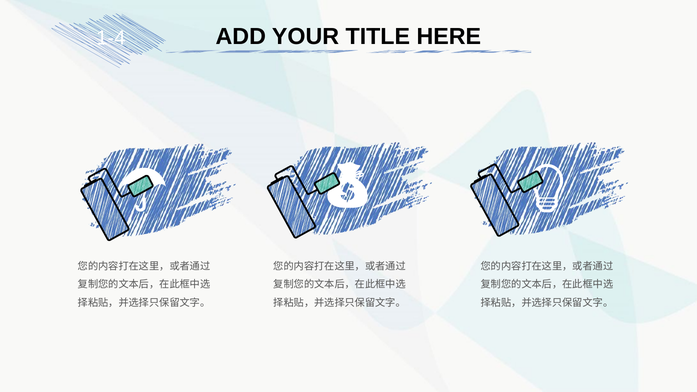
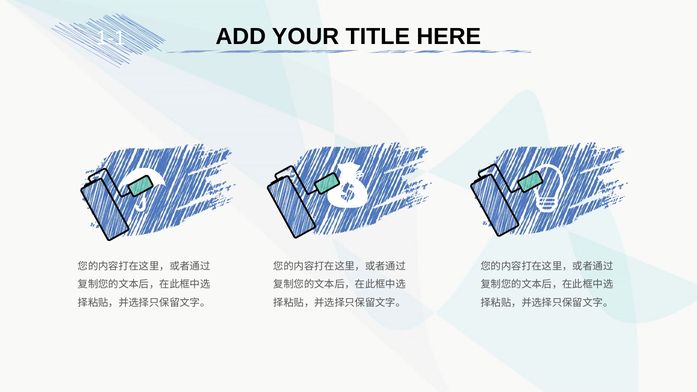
1-4: 1-4 -> 1-1 (111, 38)
